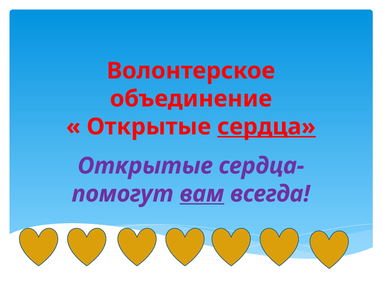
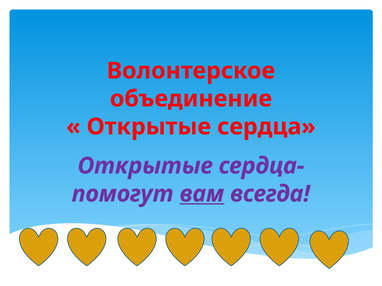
сердца underline: present -> none (266, 127)
